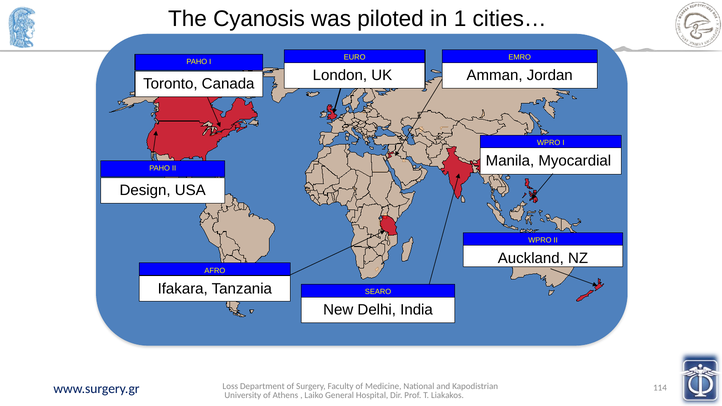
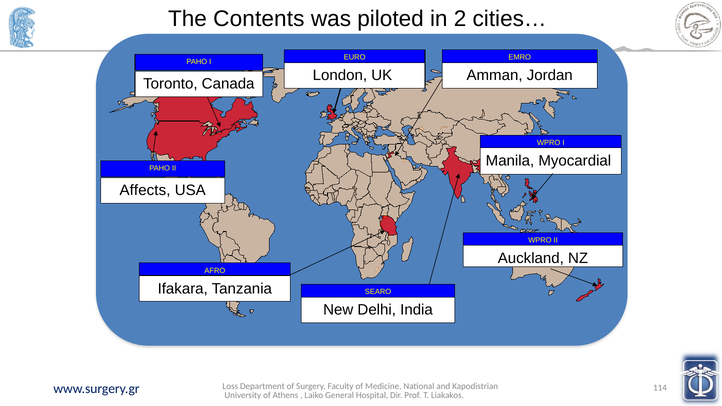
Cyanosis: Cyanosis -> Contents (259, 19)
1: 1 -> 2 (460, 19)
Design: Design -> Affects (145, 191)
